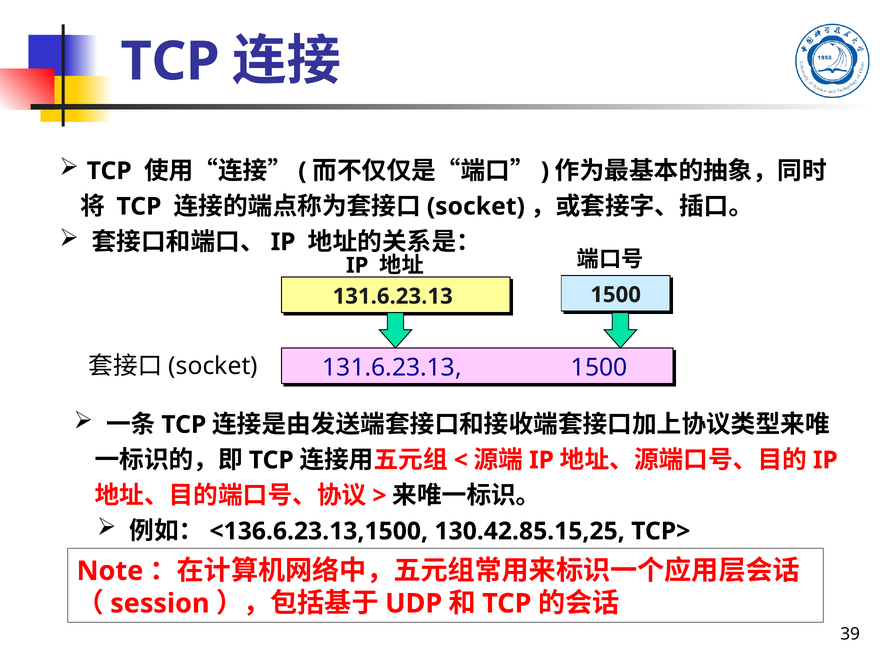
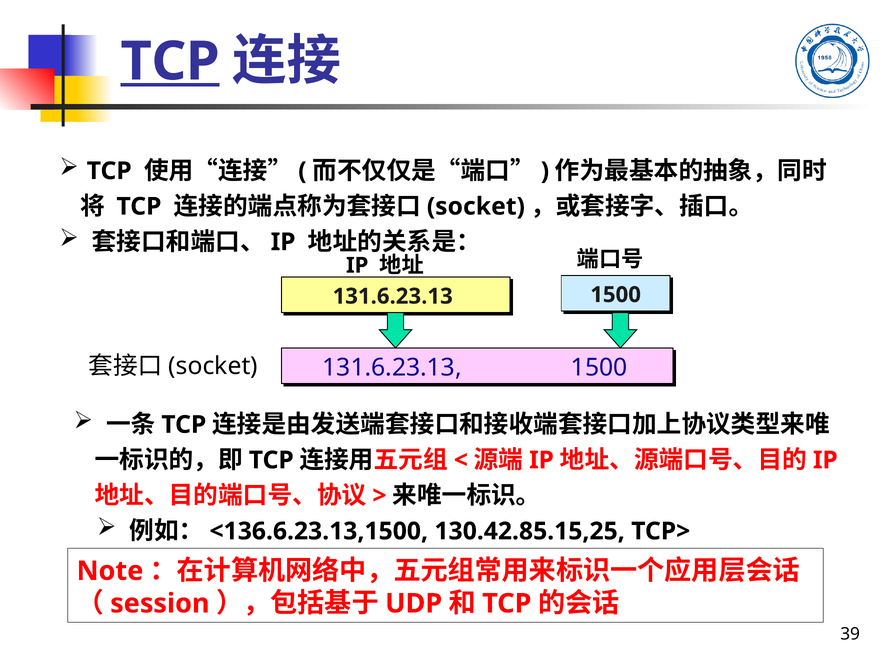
TCP underline: none -> present (170, 62)
